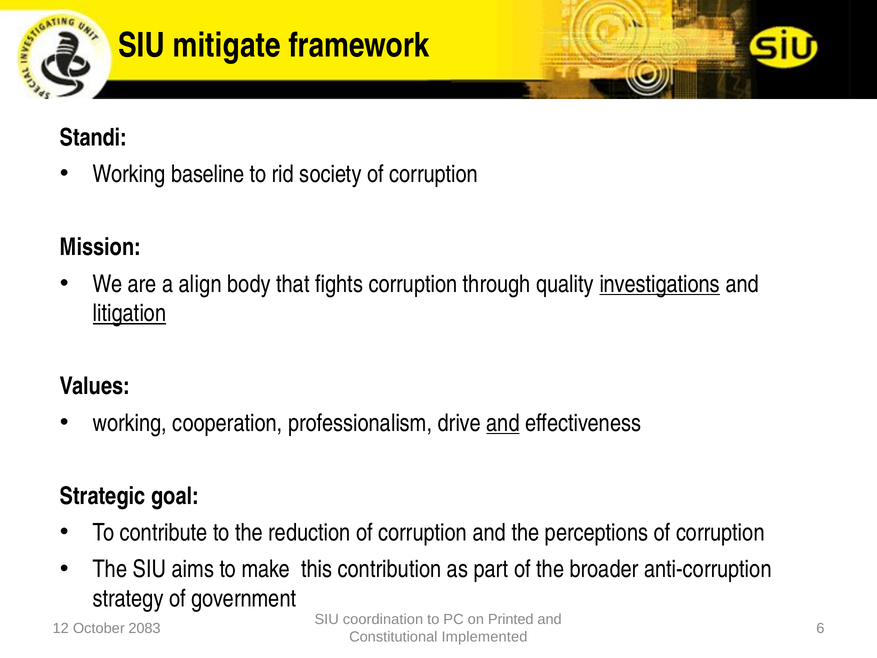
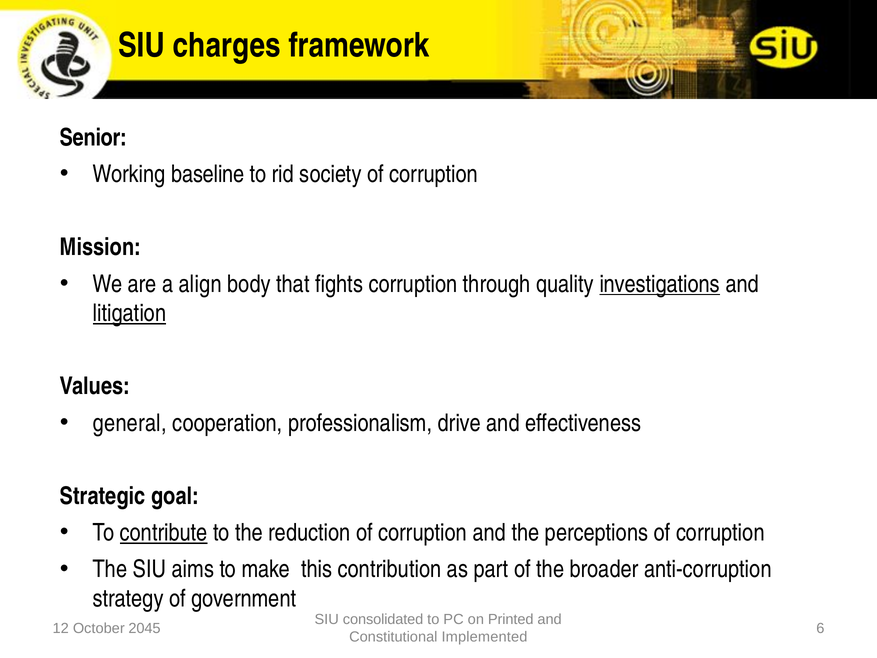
mitigate: mitigate -> charges (227, 46)
Standi: Standi -> Senior (93, 138)
working: working -> general (130, 423)
and underline: present -> none (503, 423)
contribute underline: none -> present (164, 533)
coordination: coordination -> consolidated (383, 619)
2083: 2083 -> 2045 (144, 628)
